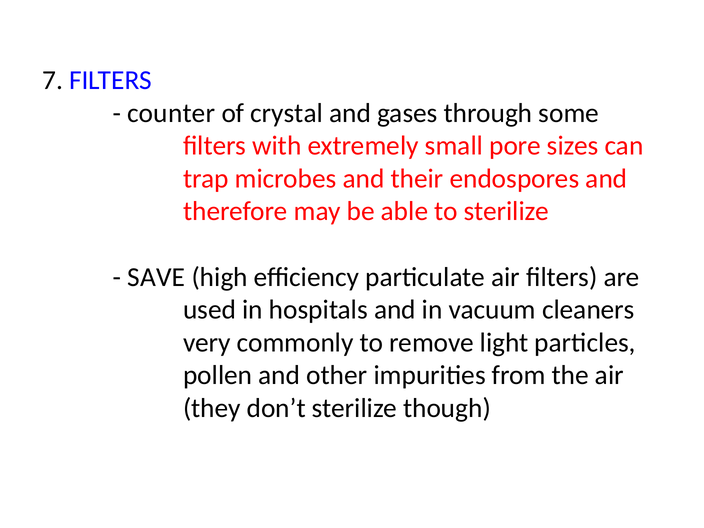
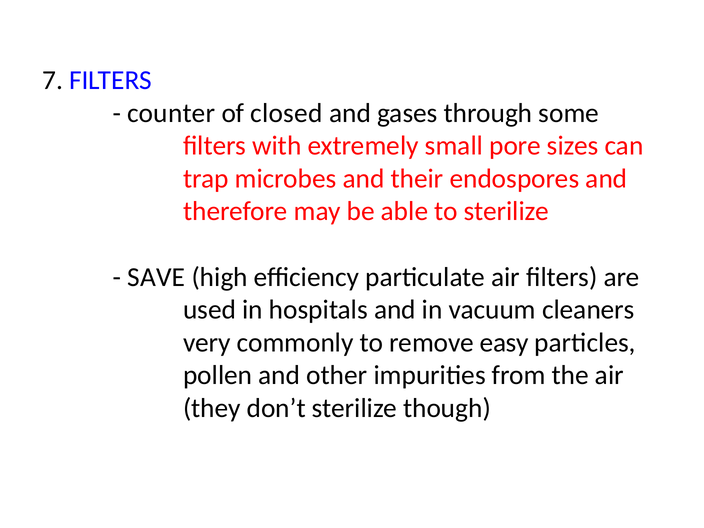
crystal: crystal -> closed (287, 113)
light: light -> easy (504, 343)
